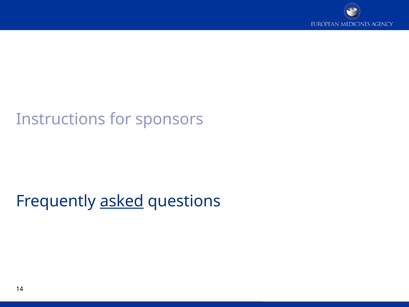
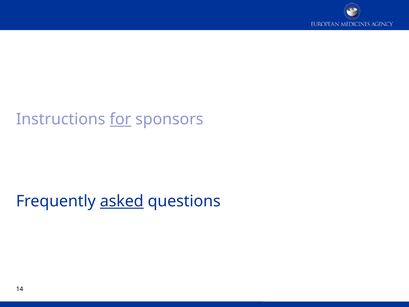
for underline: none -> present (120, 119)
